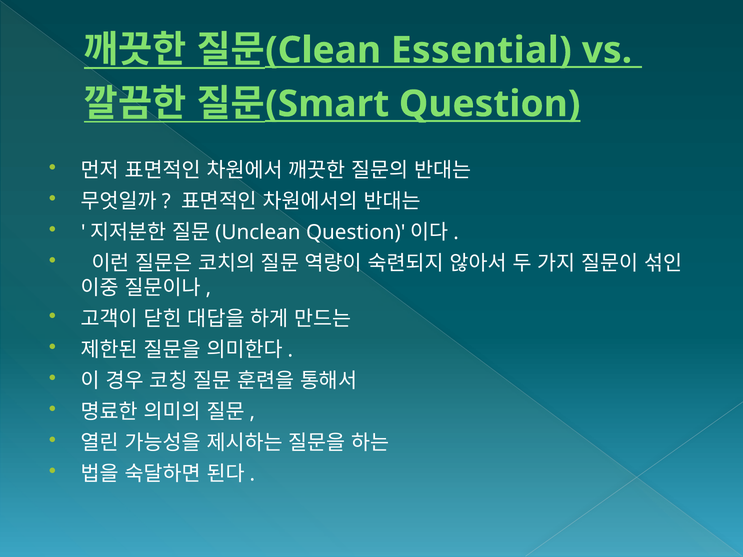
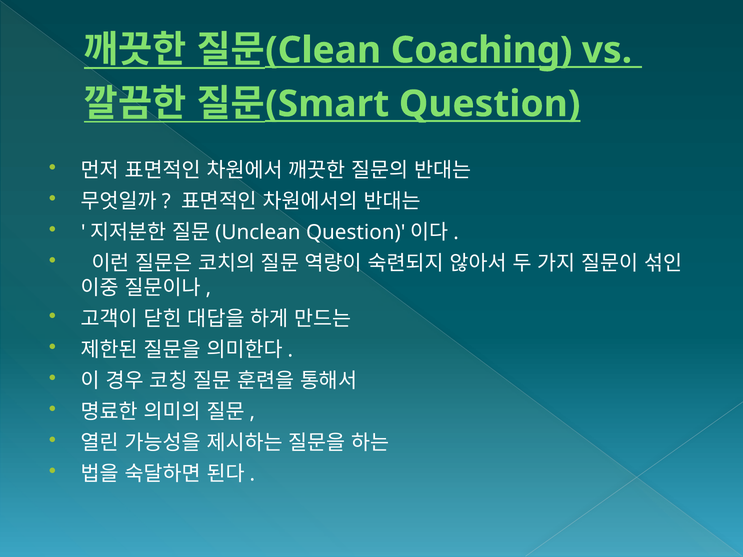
Essential: Essential -> Coaching (482, 50)
